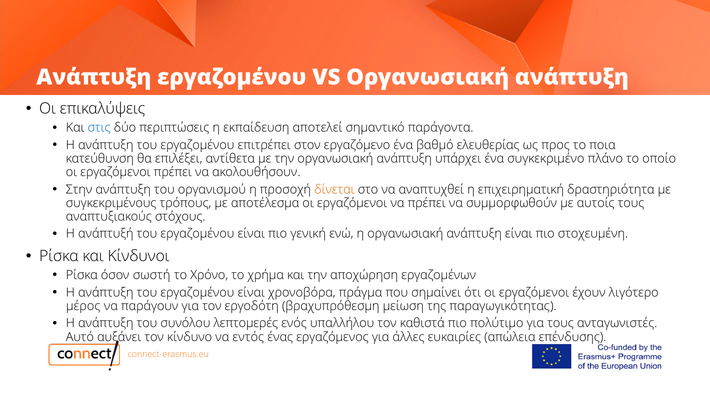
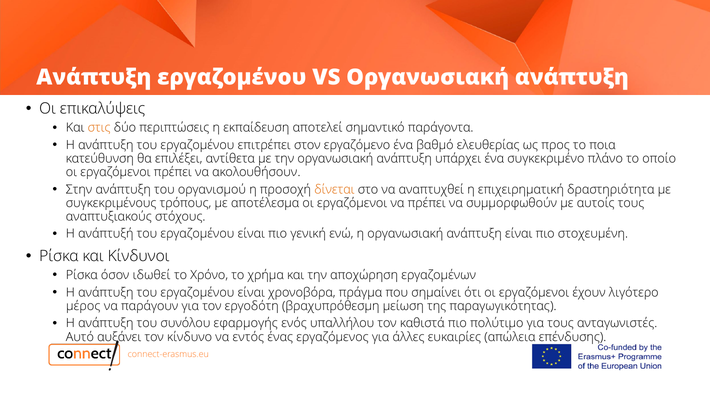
στις colour: blue -> orange (99, 128)
σωστή: σωστή -> ιδωθεί (152, 275)
λεπτομερές: λεπτομερές -> εφαρμογής (246, 324)
